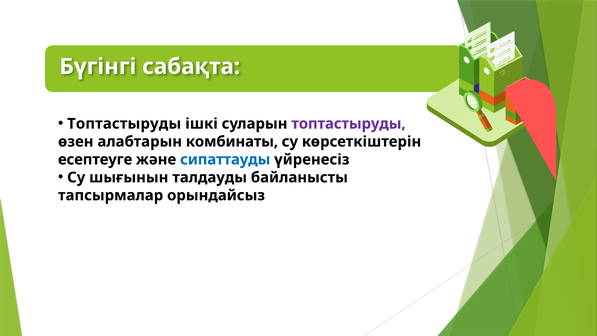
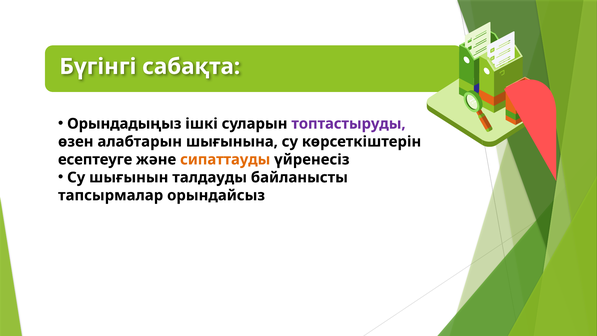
Топтастыруды: Топтастыруды -> Орындадыңыз (124, 124)
комбинаты: комбинаты -> шығынына (232, 142)
сипаттауды colour: blue -> orange (225, 159)
